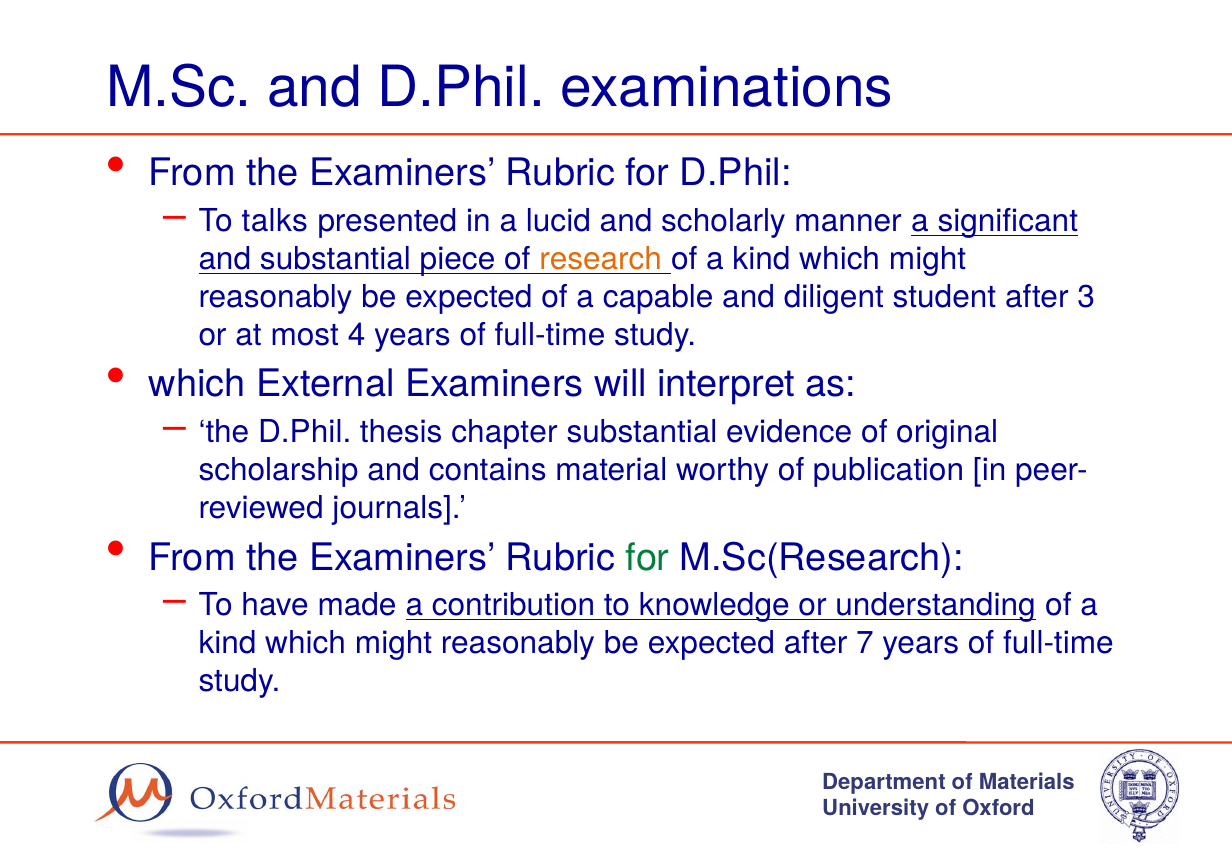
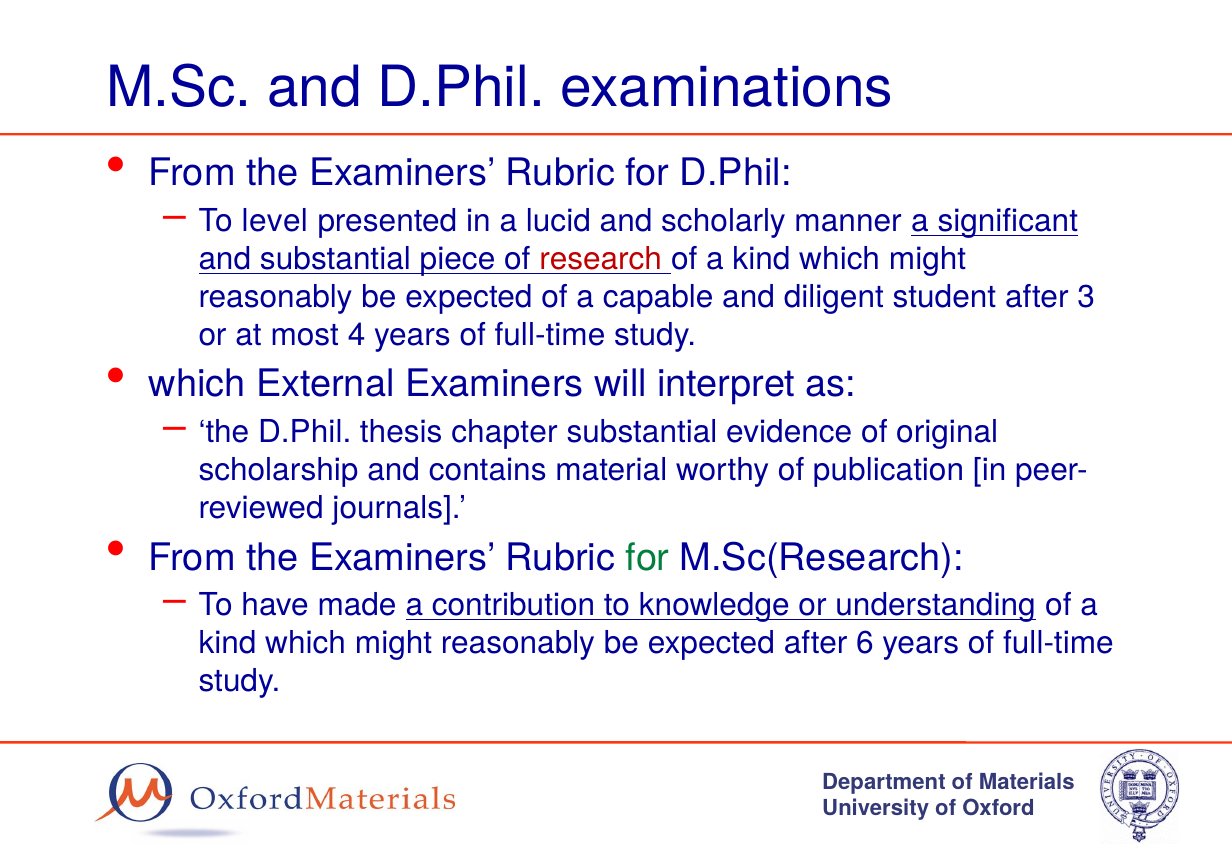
talks: talks -> level (275, 221)
research colour: orange -> red (601, 259)
7: 7 -> 6 (865, 643)
